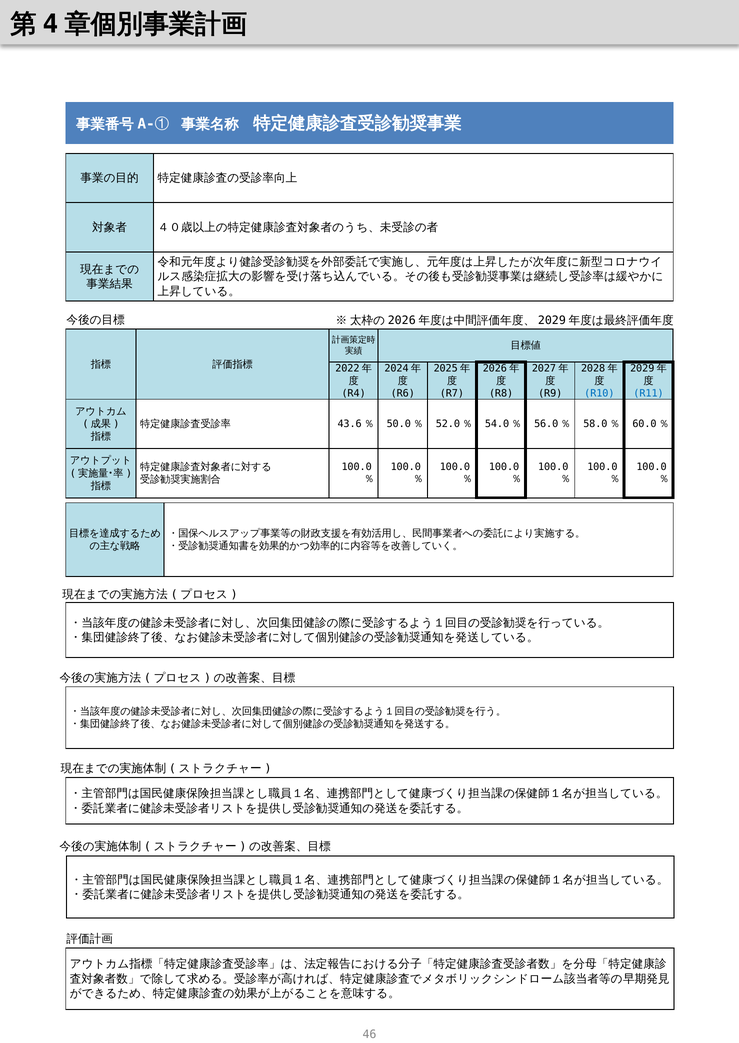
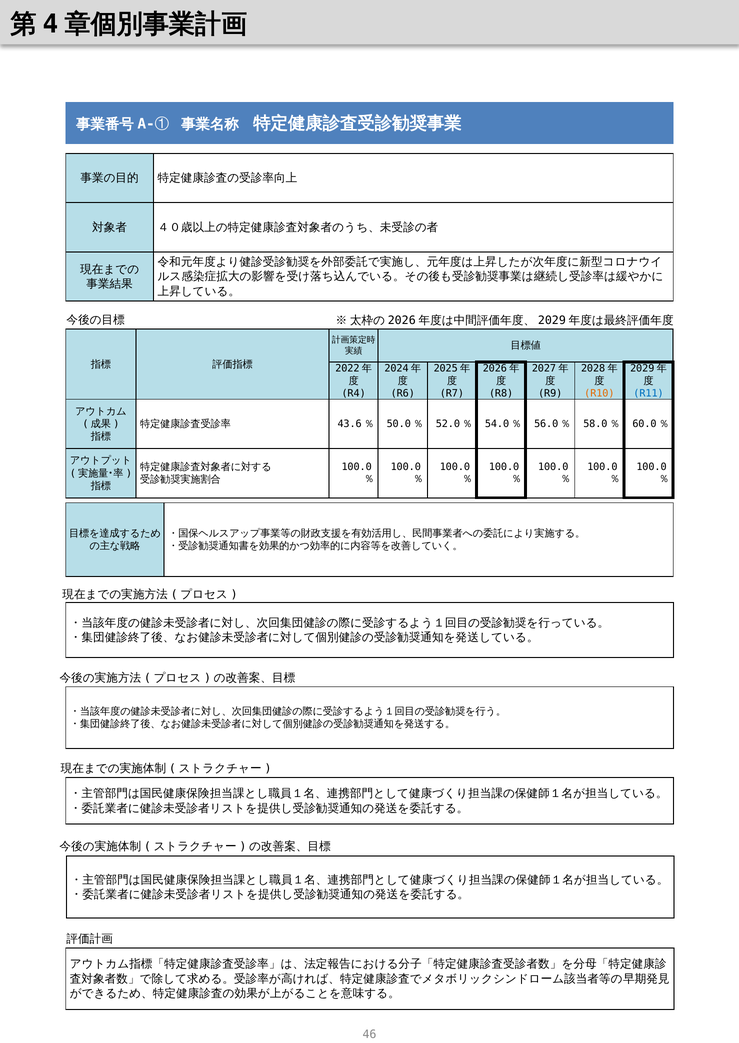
R10 colour: blue -> orange (599, 393)
